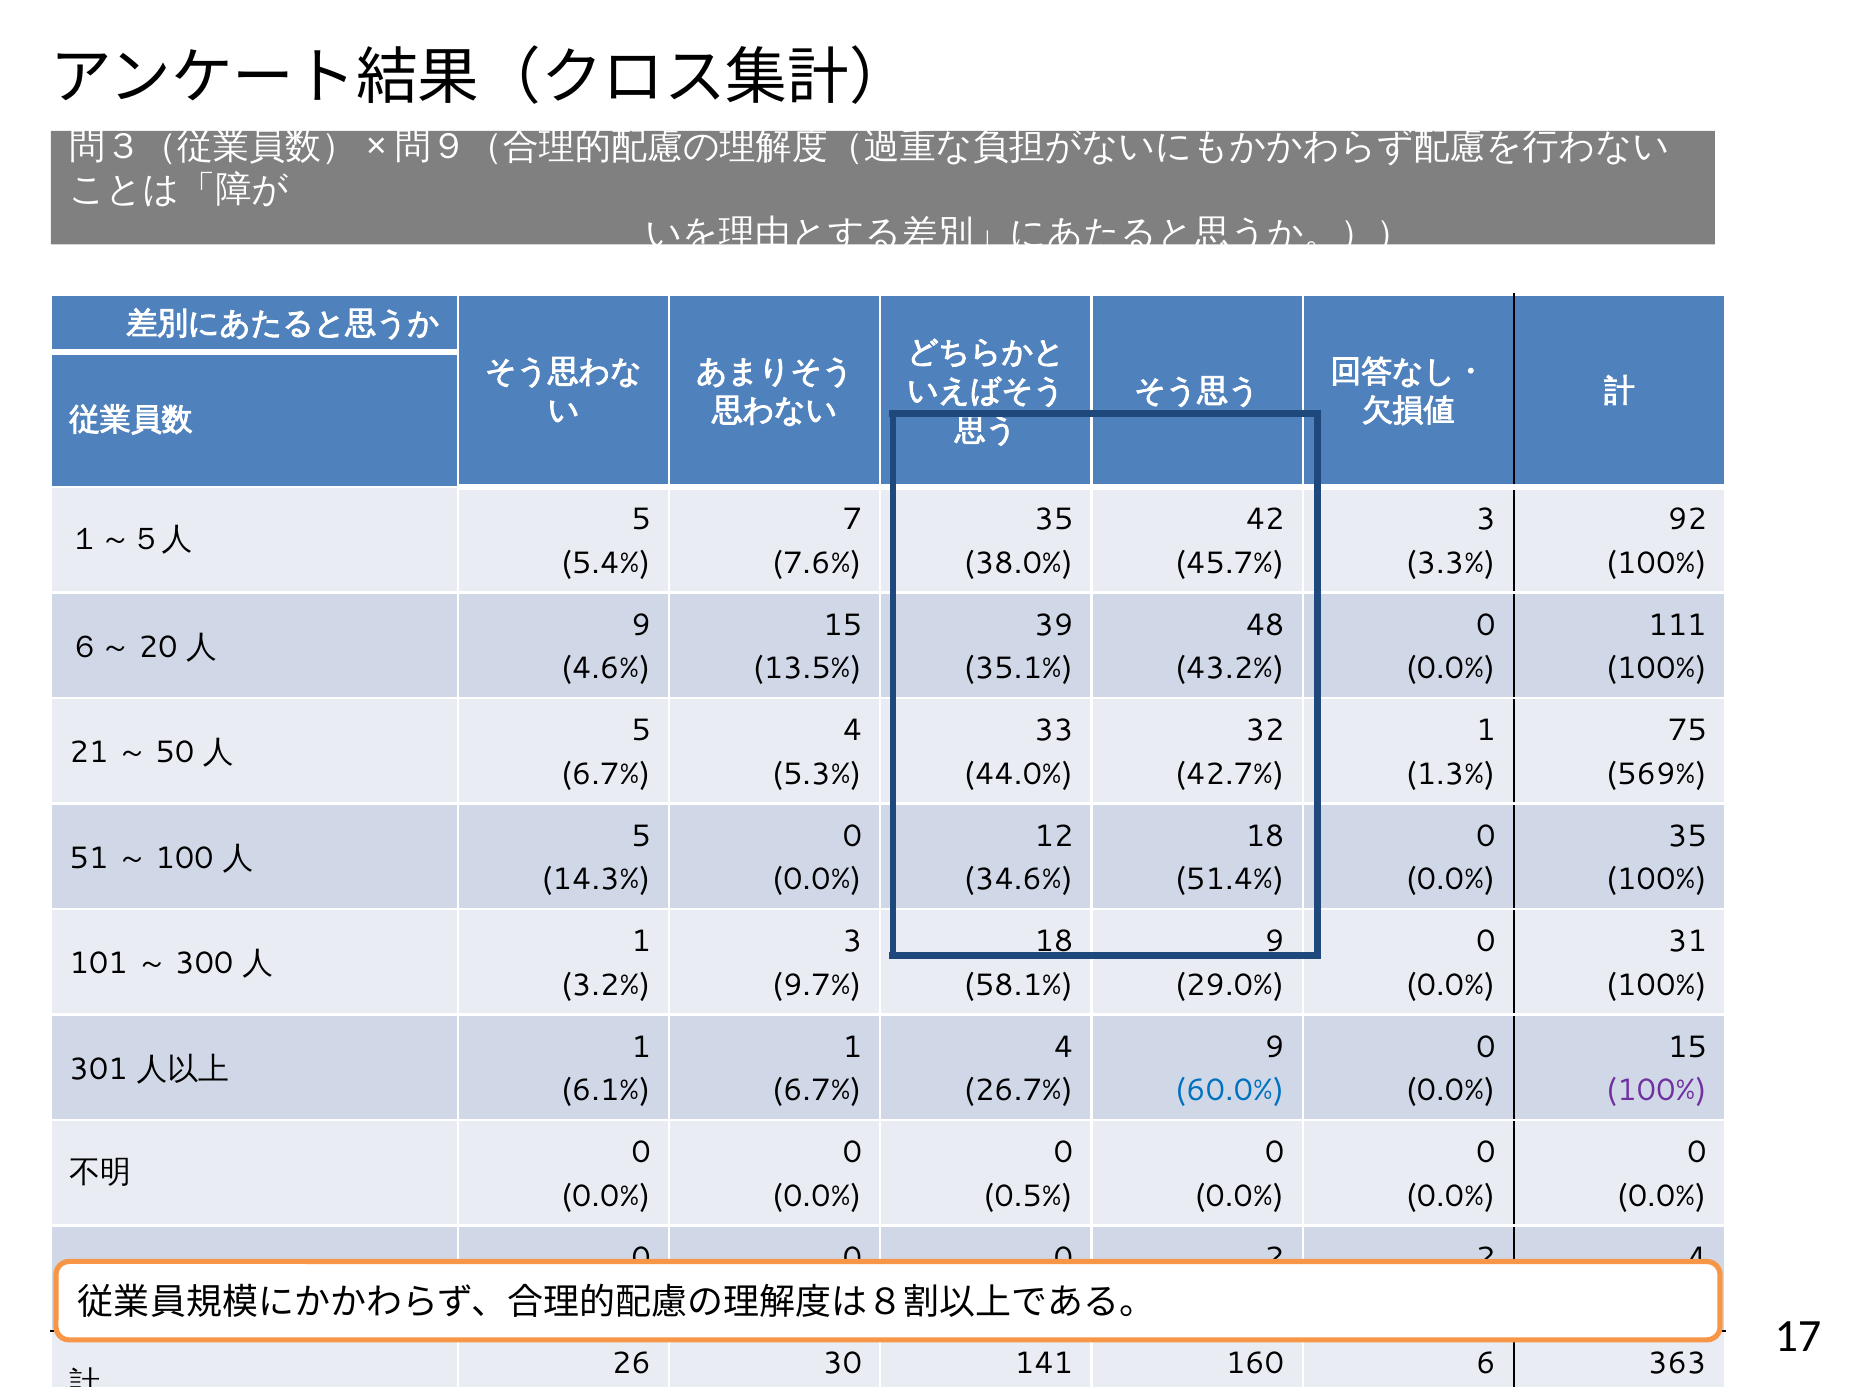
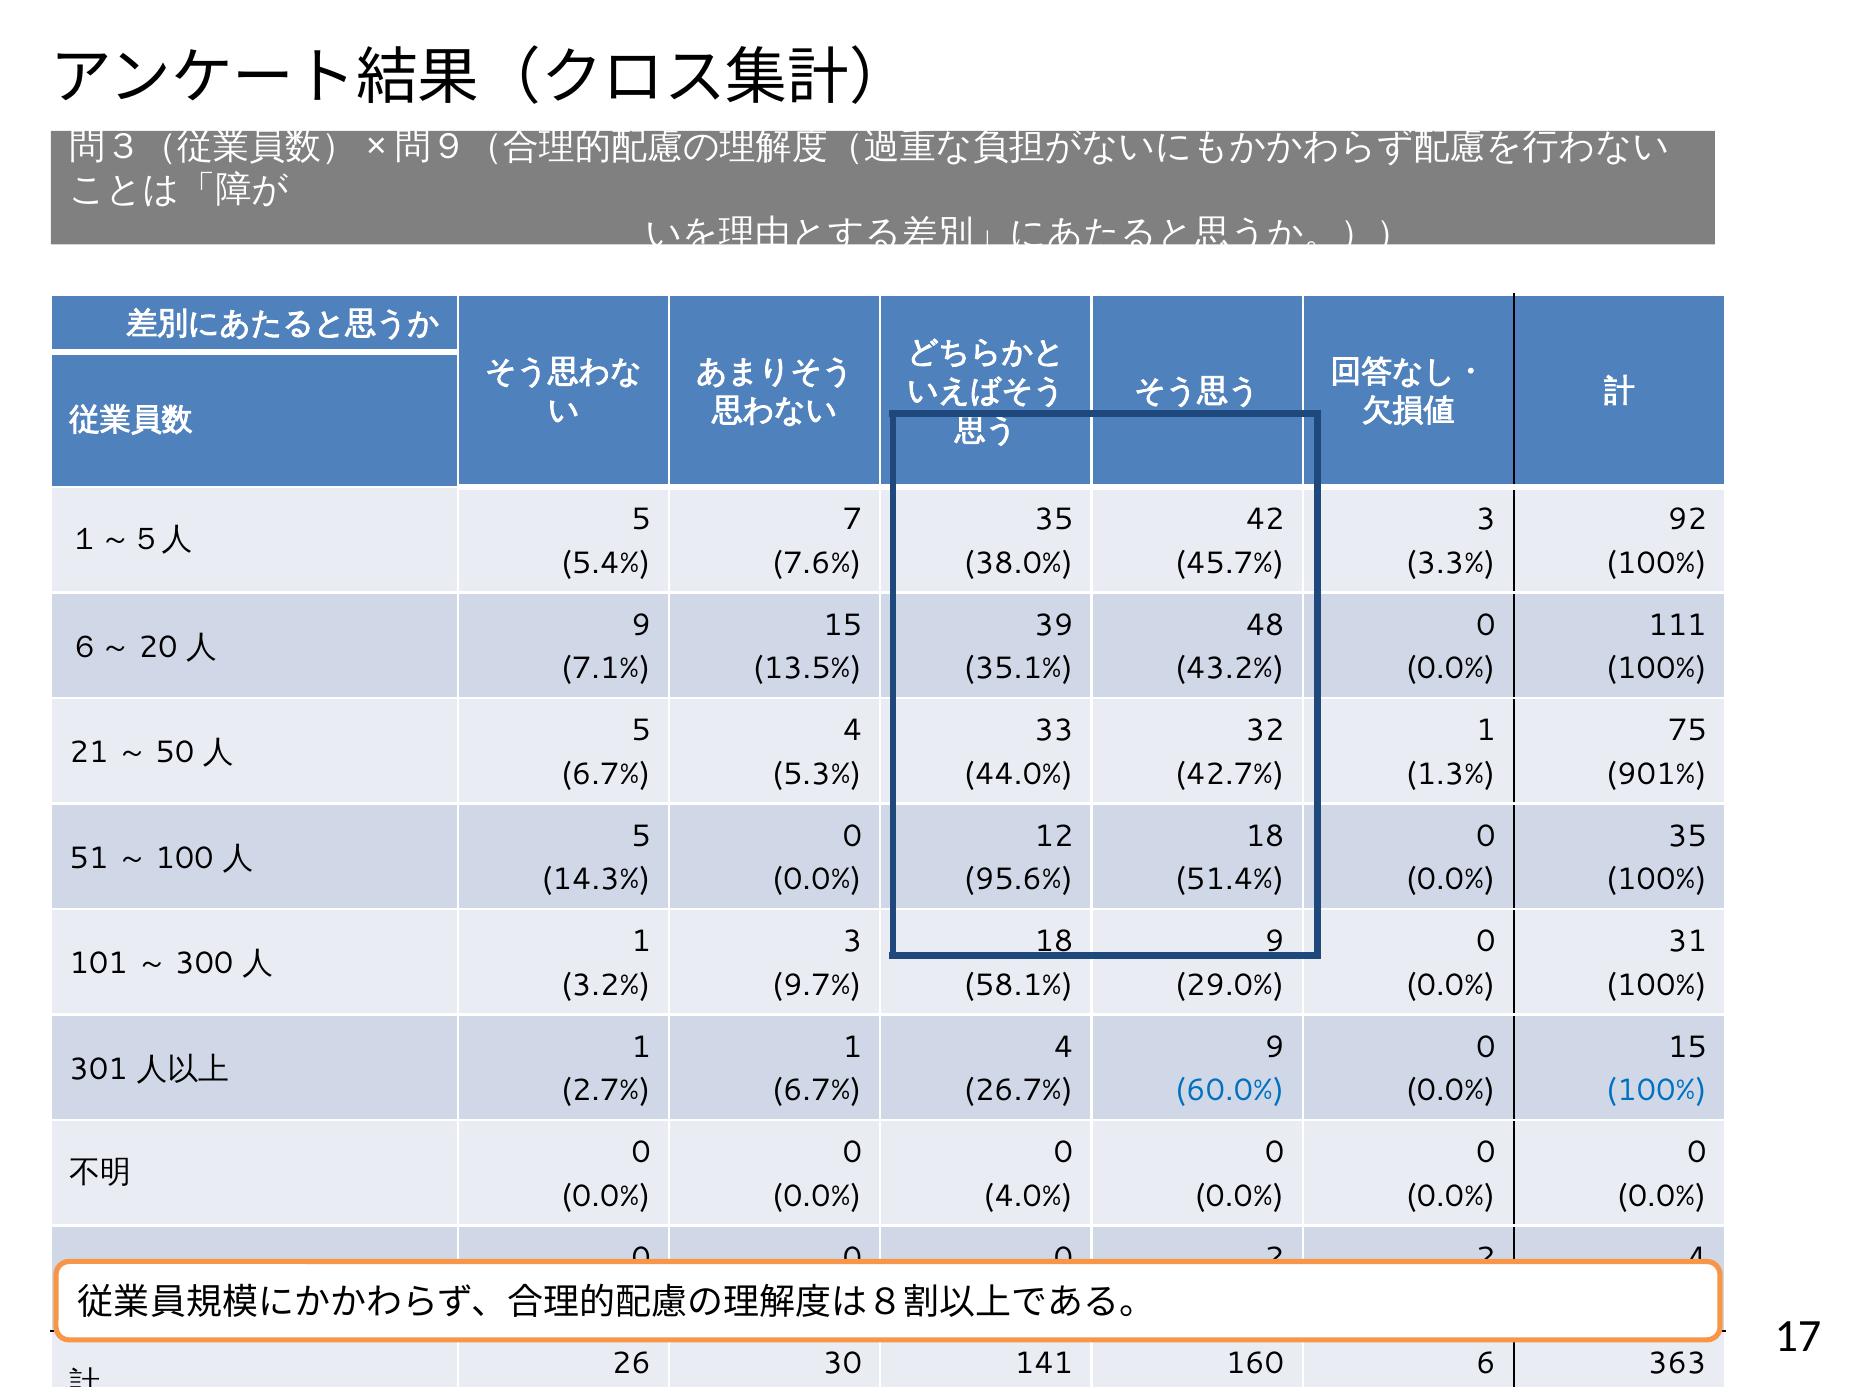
4.6%: 4.6% -> 7.1% (606, 668)
569%: 569% -> 901% (1656, 774)
34.6%: 34.6% -> 95.6% (1018, 879)
6.1%: 6.1% -> 2.7% (606, 1090)
100% colour: purple -> blue (1656, 1090)
0.5%: 0.5% -> 4.0% (1028, 1196)
